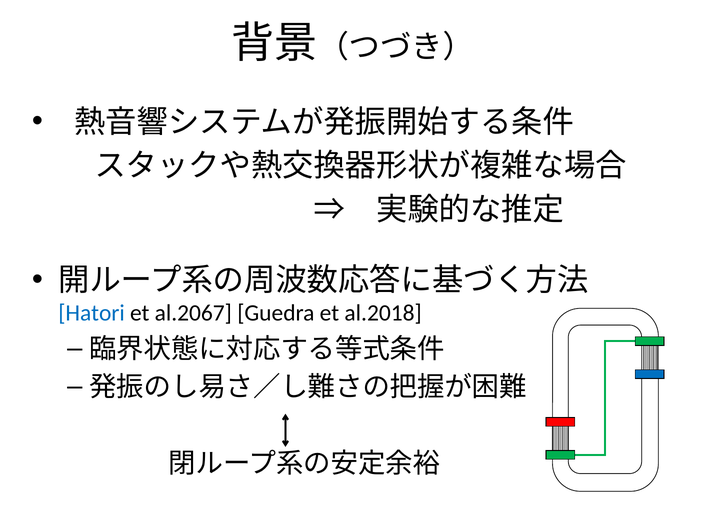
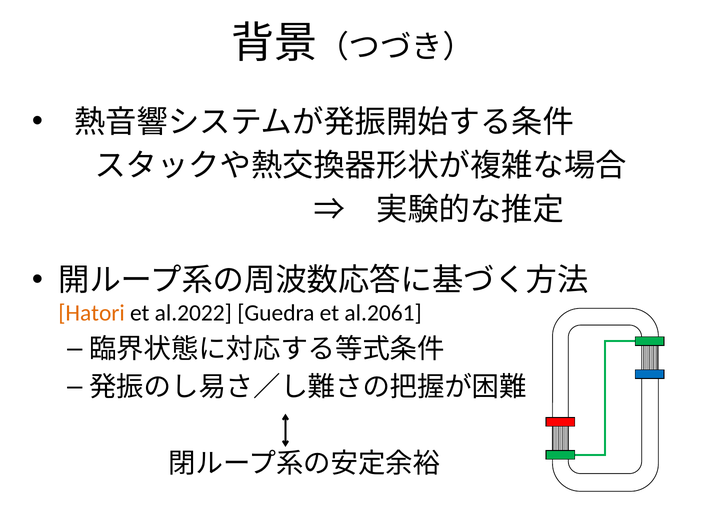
Hatori colour: blue -> orange (92, 313)
al.2067: al.2067 -> al.2022 (193, 313)
al.2018: al.2018 -> al.2061 (383, 313)
